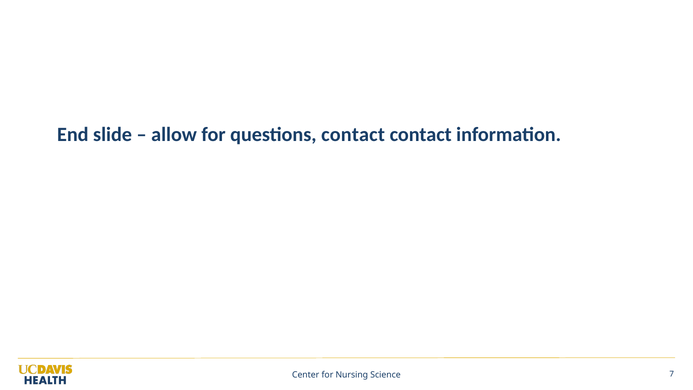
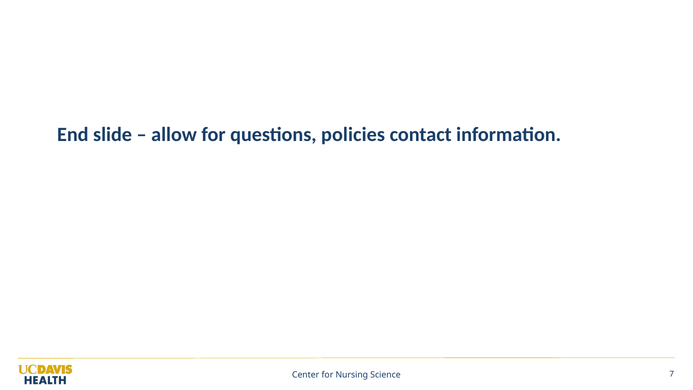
questions contact: contact -> policies (353, 135)
